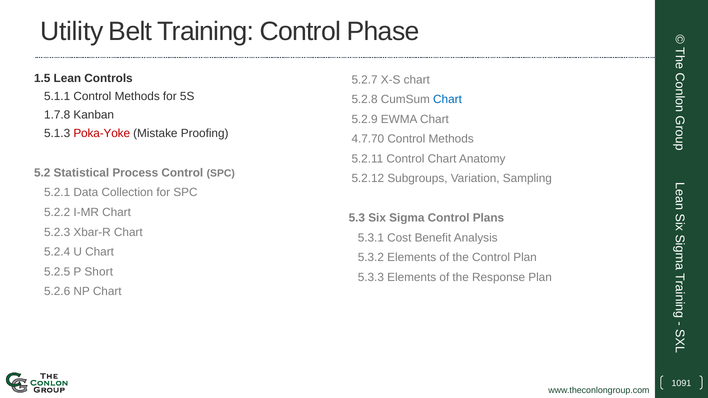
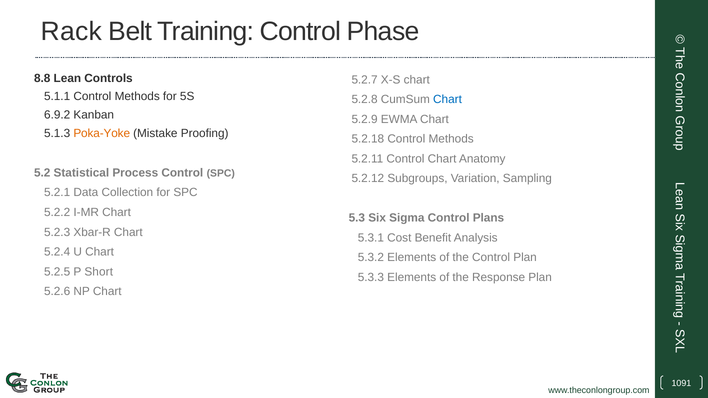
Utility: Utility -> Rack (72, 31)
1.5: 1.5 -> 8.8 (42, 78)
1.7.8: 1.7.8 -> 6.9.2 (57, 115)
Poka-Yoke colour: red -> orange (102, 133)
4.7.70: 4.7.70 -> 5.2.18 (368, 139)
